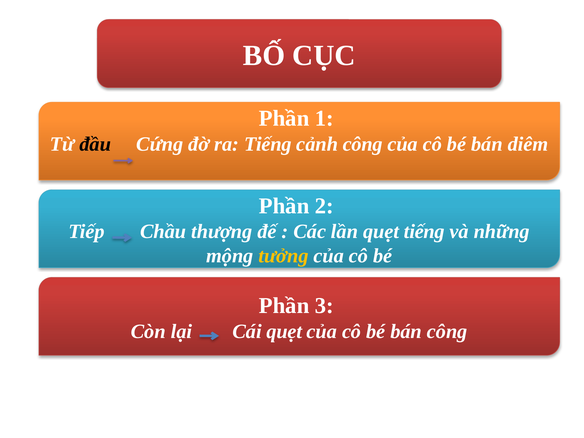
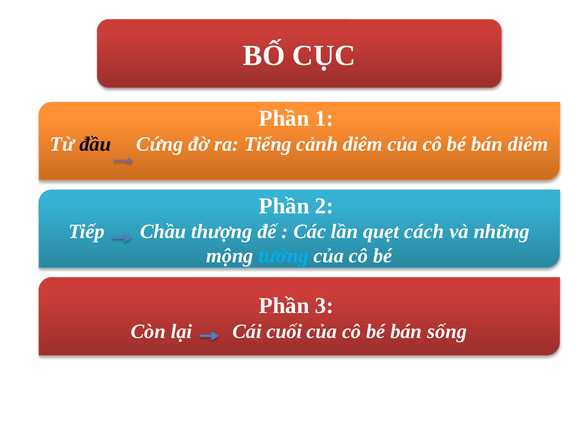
cảnh công: công -> diêm (363, 144)
quẹt tiếng: tiếng -> cách (424, 232)
tưởng colour: yellow -> light blue (283, 256)
Cái quẹt: quẹt -> cuối (284, 331)
bán công: công -> sống (447, 331)
